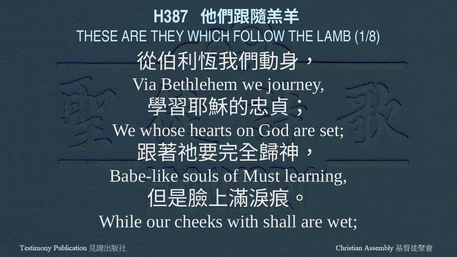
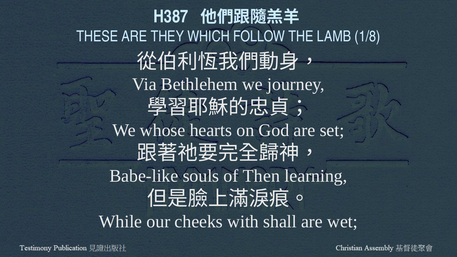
Must: Must -> Then (261, 176)
